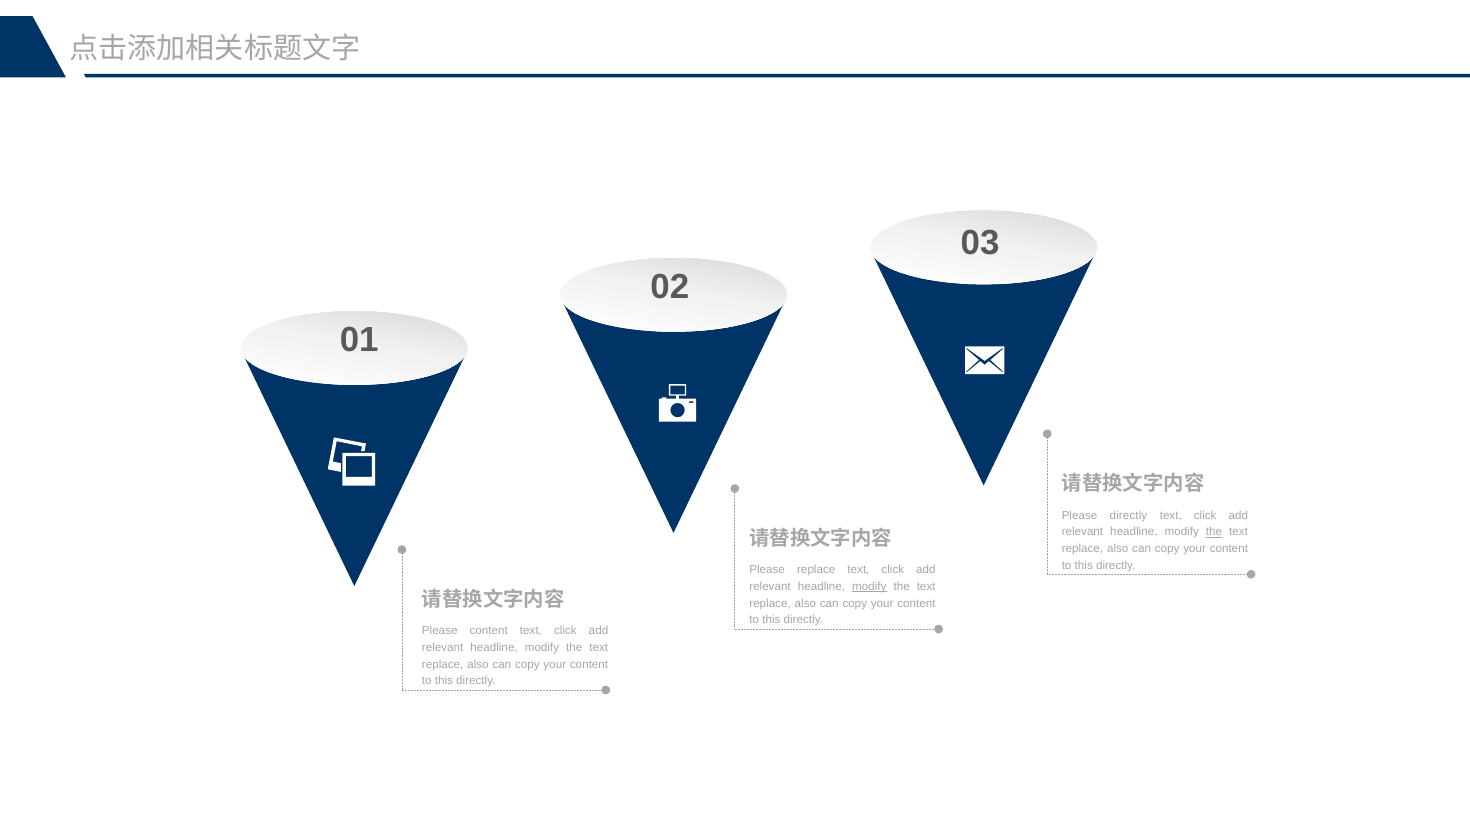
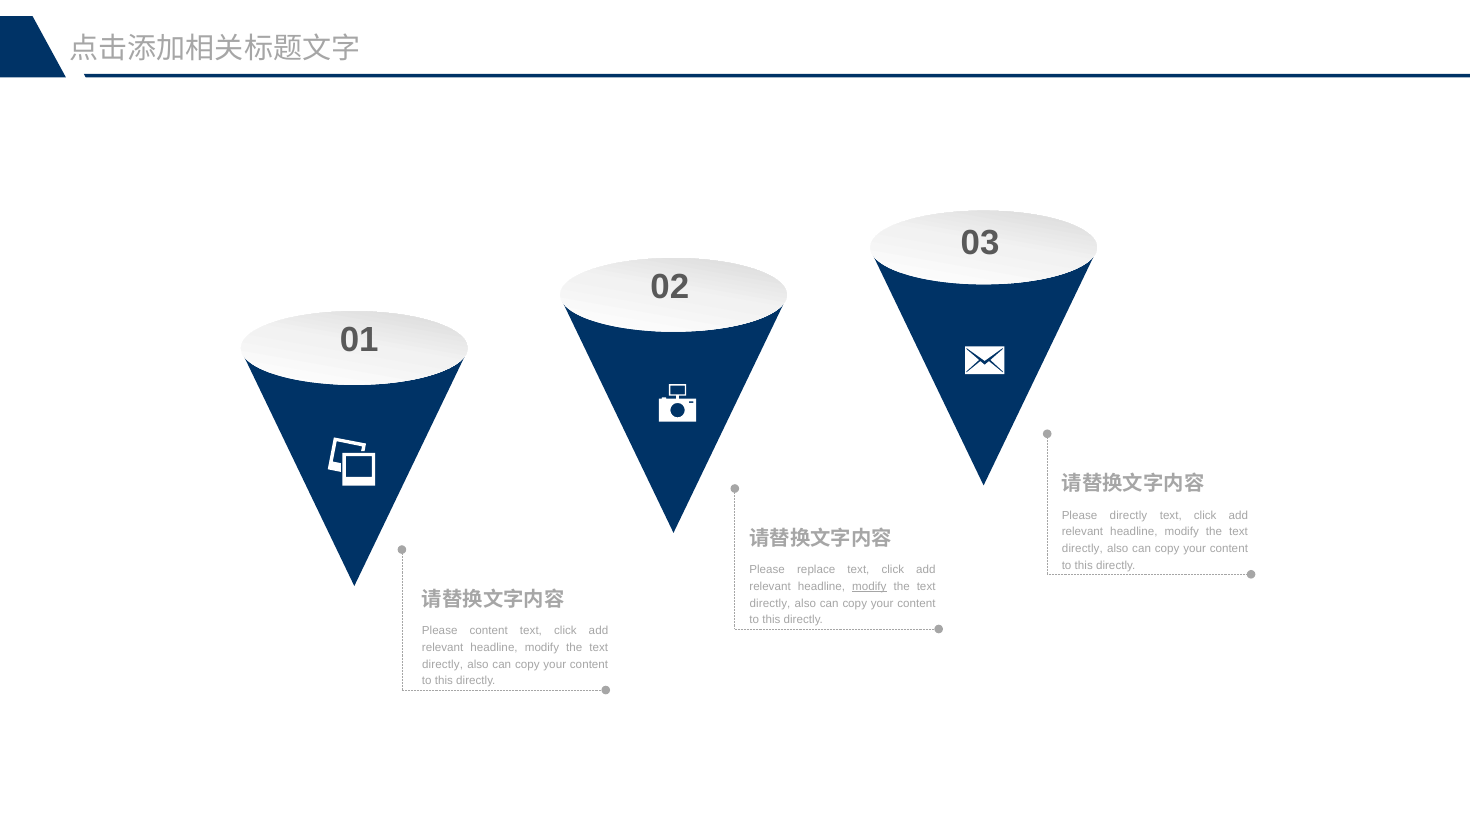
the underline: present -> none (1214, 532)
replace: replace -> directly (1082, 549)
replace: replace -> directly (770, 603)
replace: replace -> directly (443, 664)
